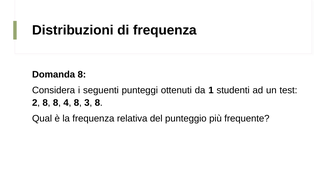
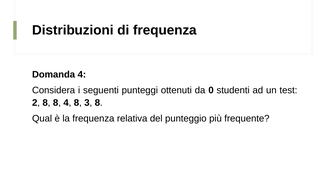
Domanda 8: 8 -> 4 (82, 75)
1: 1 -> 0 (211, 90)
